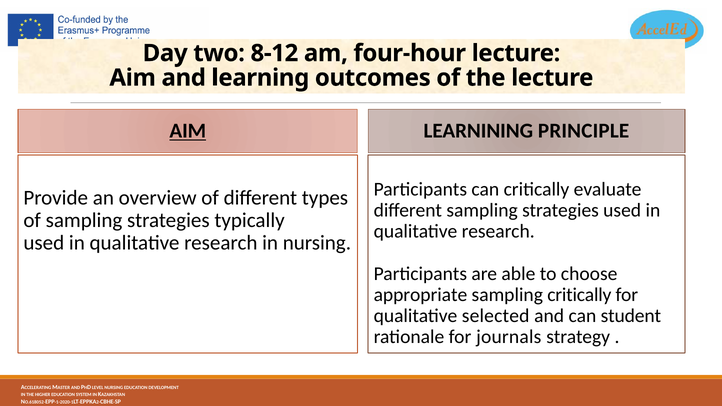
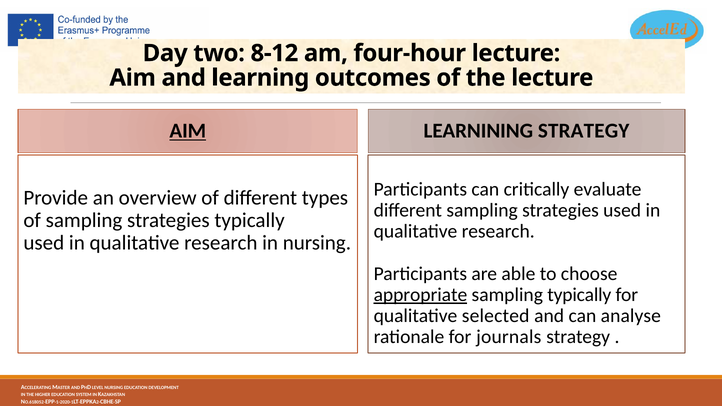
LEARNINING PRINCIPLE: PRINCIPLE -> STRATEGY (584, 131)
appropriate underline: none -> present (420, 295)
sampling critically: critically -> typically (579, 295)
student: student -> analyse (631, 316)
